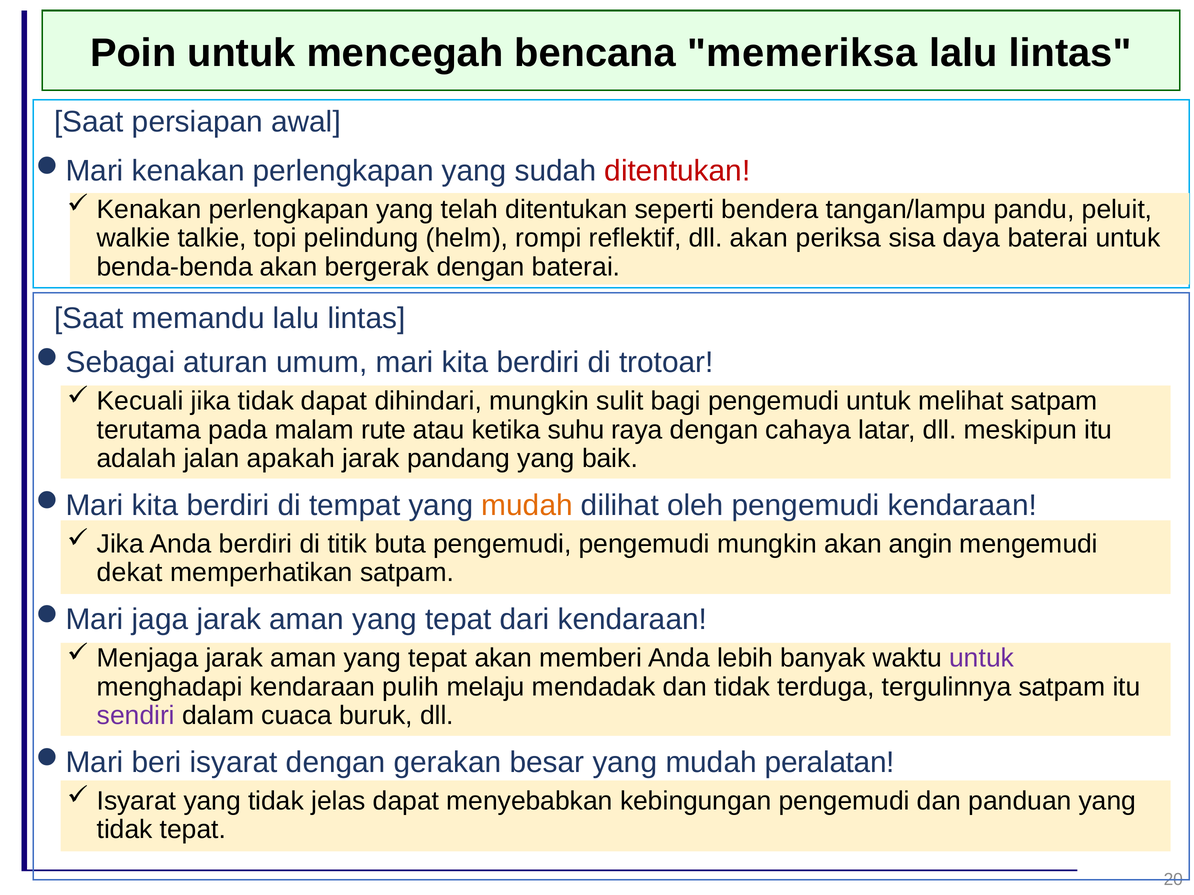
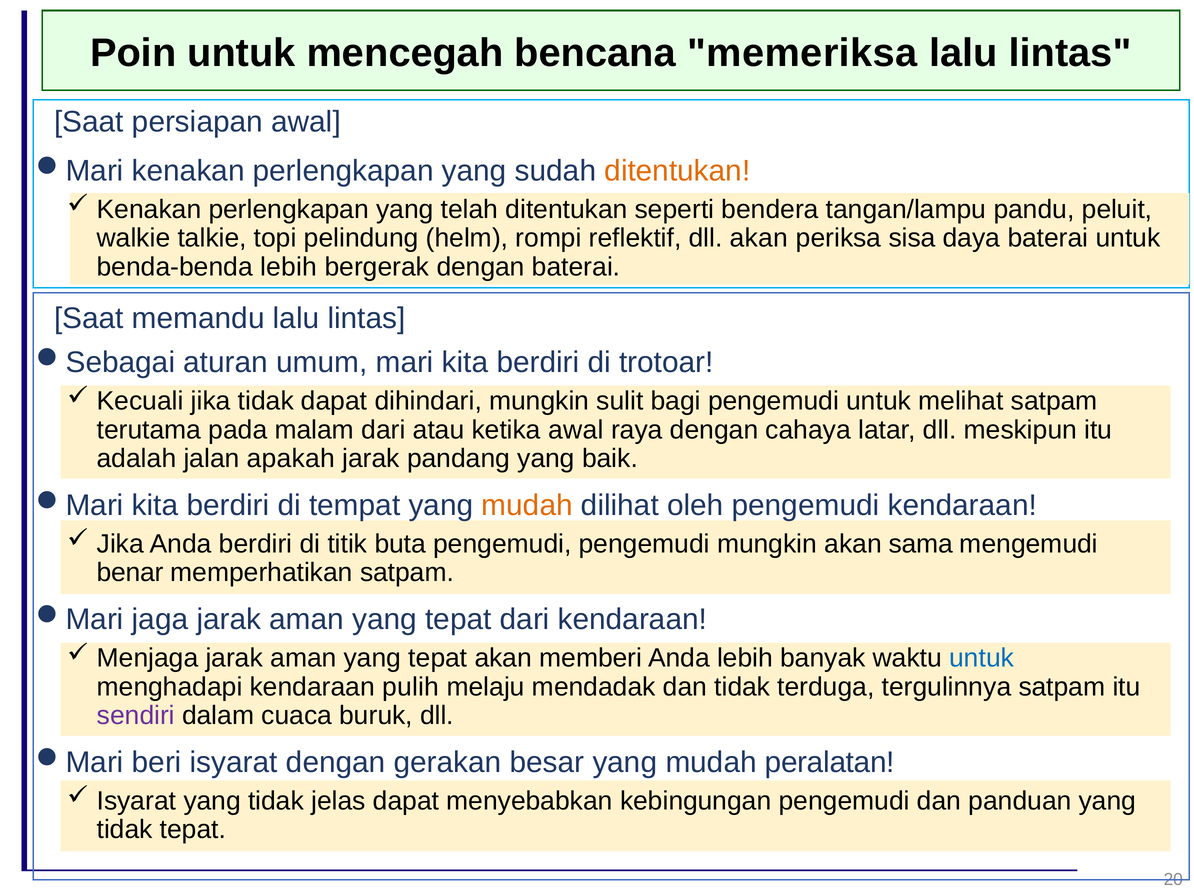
ditentukan colour: red -> orange (677, 171)
benda-benda akan: akan -> lebih (289, 267)
malam rute: rute -> dari (383, 430)
ketika suhu: suhu -> awal (576, 430)
angin: angin -> sama (921, 544)
dekat: dekat -> benar (130, 573)
untuk colour: purple -> blue (982, 659)
